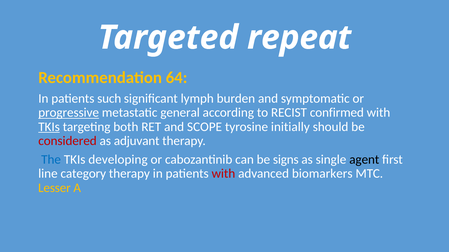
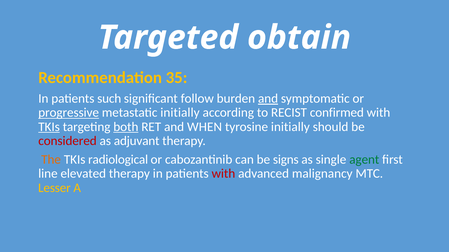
repeat: repeat -> obtain (299, 38)
64: 64 -> 35 (177, 78)
lymph: lymph -> follow (197, 99)
and underline: none -> present (268, 99)
metastatic general: general -> initially (180, 113)
both underline: none -> present (126, 127)
SCOPE: SCOPE -> WHEN (205, 127)
The colour: blue -> orange (51, 160)
developing: developing -> radiological (118, 160)
agent colour: black -> green (364, 160)
category: category -> elevated (83, 174)
biomarkers: biomarkers -> malignancy (322, 174)
